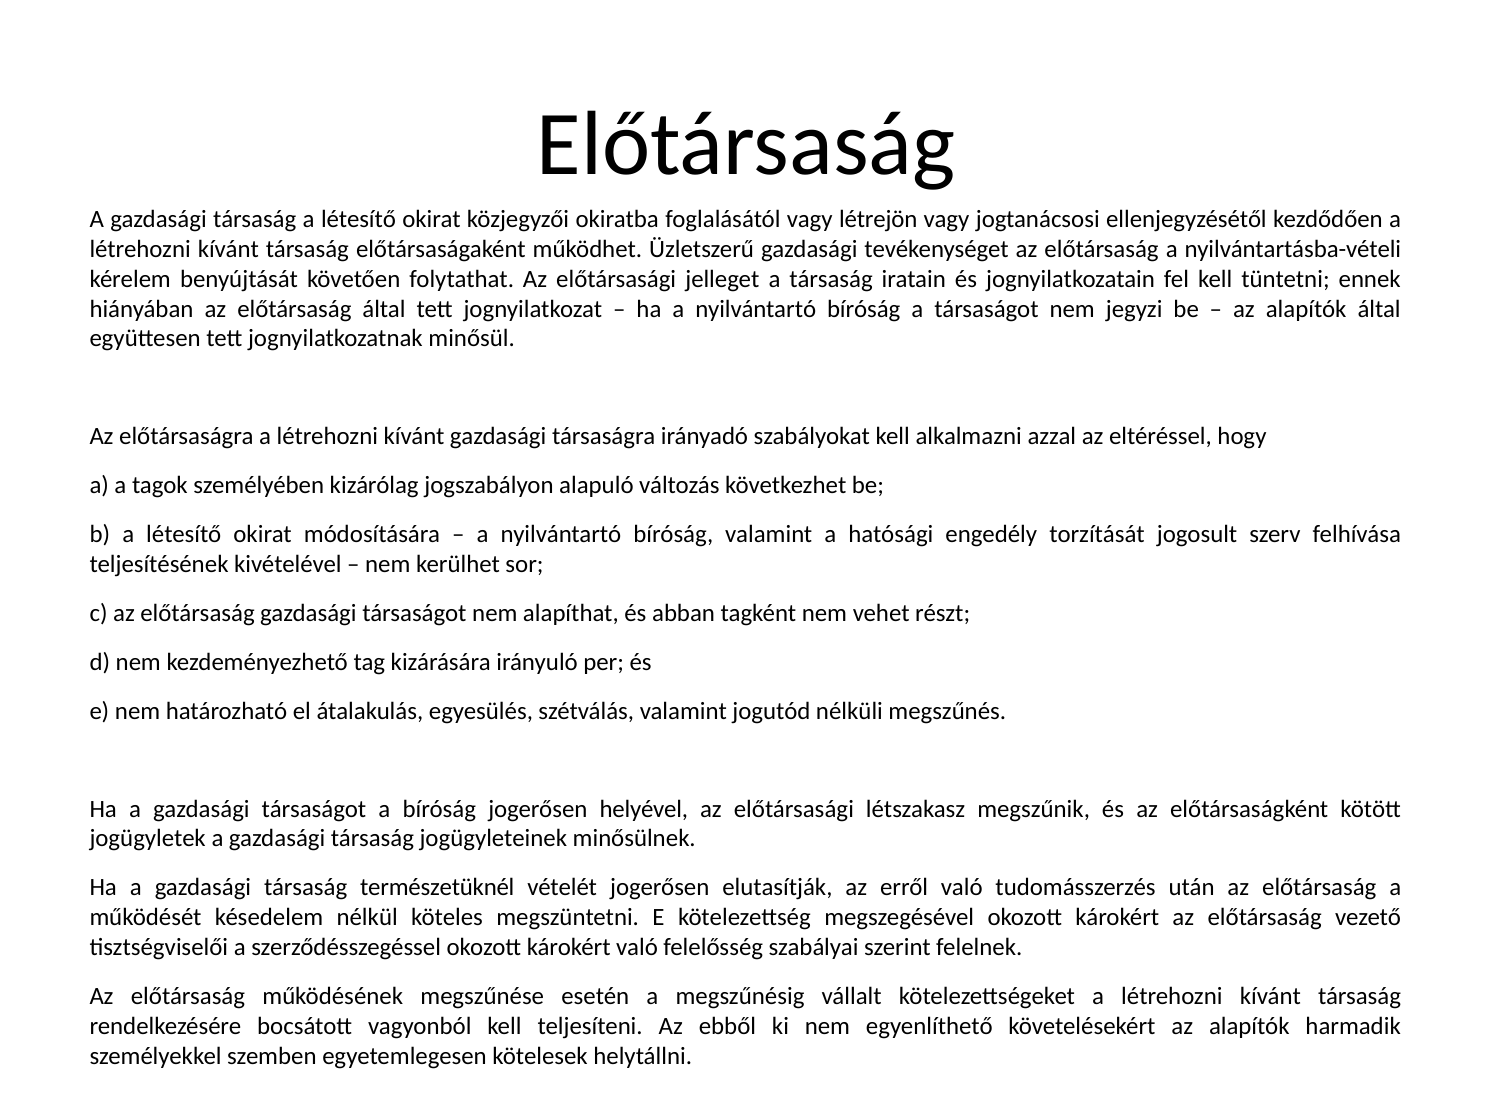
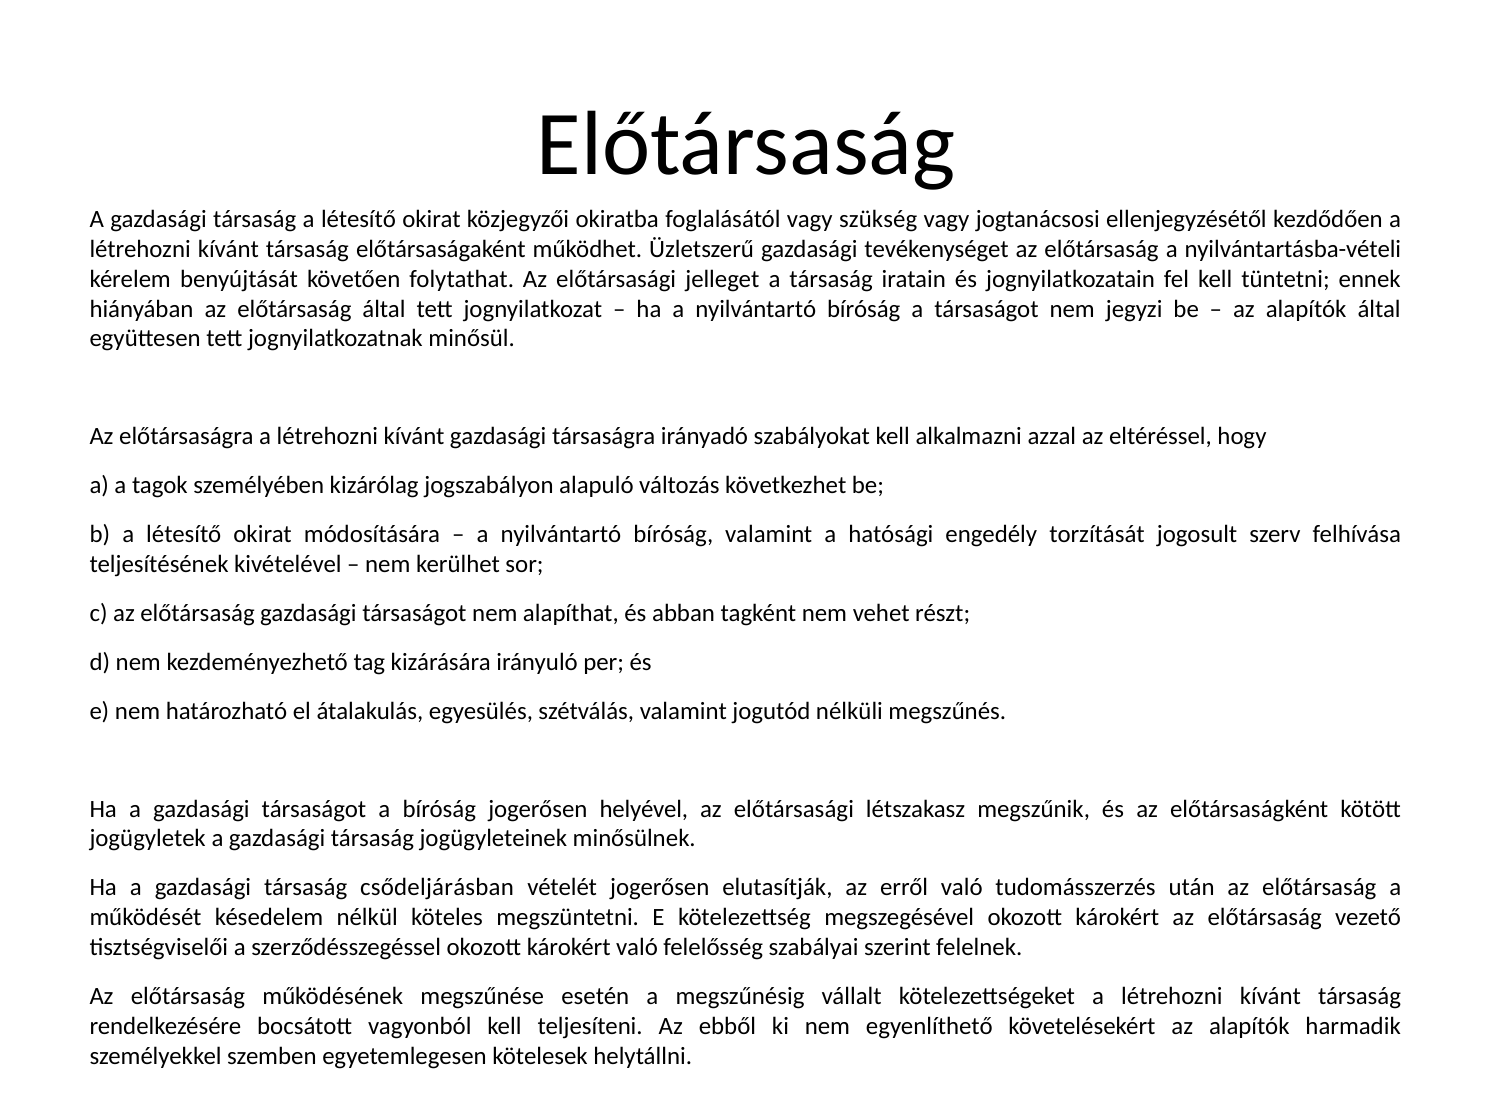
létrejön: létrejön -> szükség (878, 220)
természetüknél: természetüknél -> csődeljárásban (437, 888)
